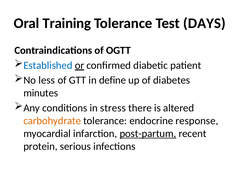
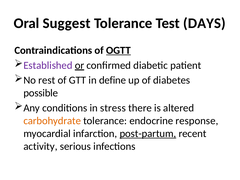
Training: Training -> Suggest (67, 23)
OGTT underline: none -> present (118, 50)
Established colour: blue -> purple (48, 65)
less: less -> rest (47, 80)
minutes: minutes -> possible (41, 93)
protein: protein -> activity (40, 146)
